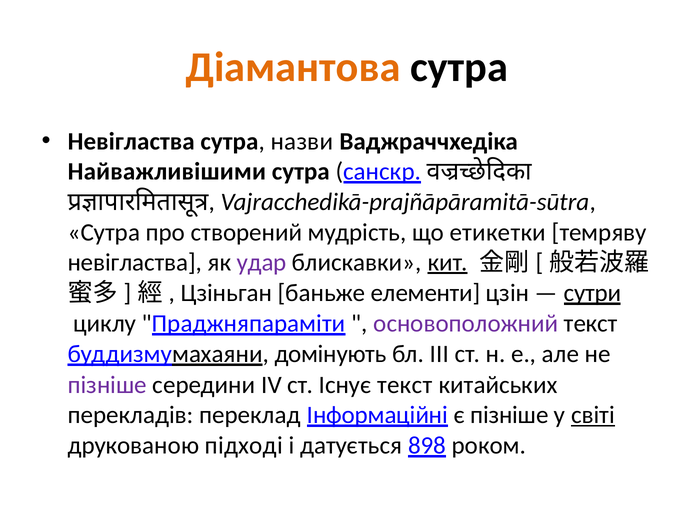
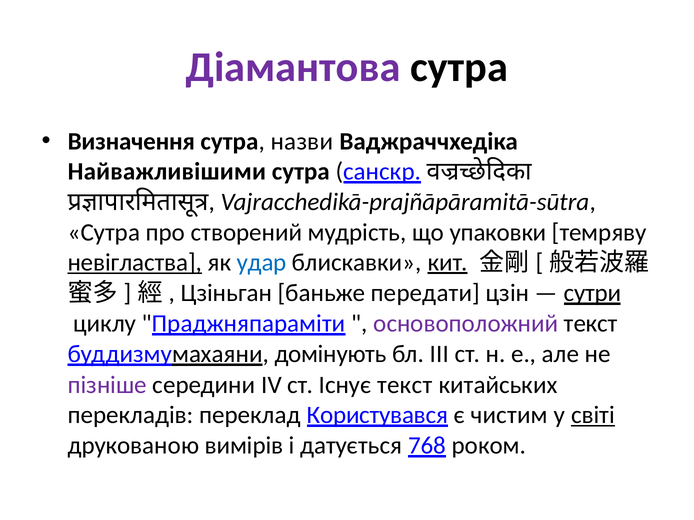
Діамантова colour: orange -> purple (293, 67)
Невігластва: Невігластва -> Визначення (131, 142)
етикетки: етикетки -> упаковки (498, 232)
невігластва underline: none -> present (135, 263)
удар colour: purple -> blue (262, 263)
елементи: елементи -> передати (425, 293)
Інформаційні: Інформаційні -> Користувався (377, 415)
є пізніше: пізніше -> чистим (509, 415)
підході: підході -> вимірів (244, 446)
898: 898 -> 768 (427, 446)
